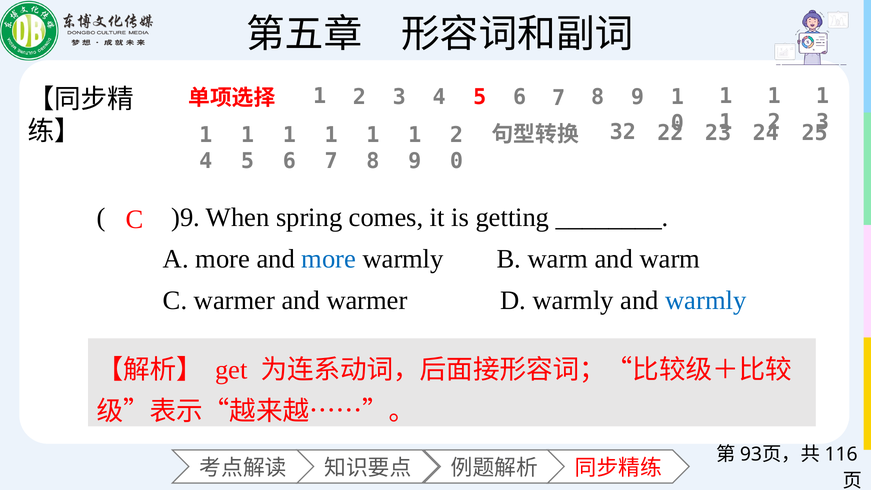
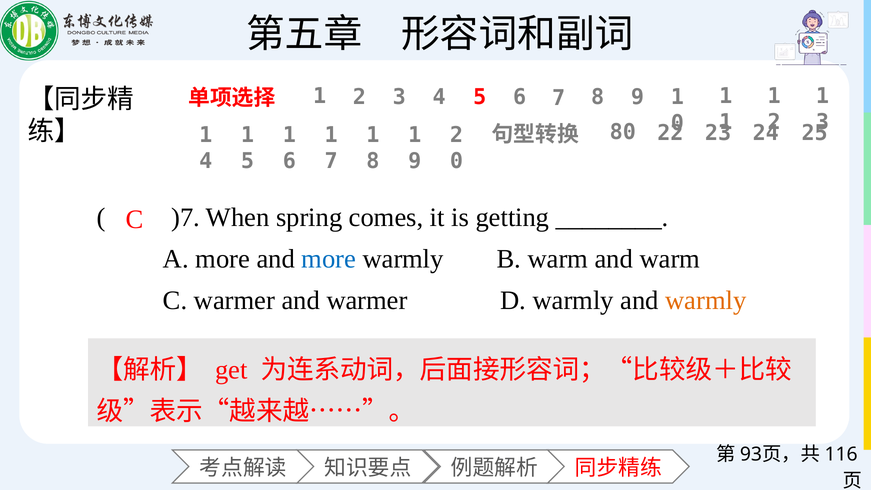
32: 32 -> 80 (623, 132)
)9: )9 -> )7 (186, 218)
warmly colour: blue -> orange (706, 301)
